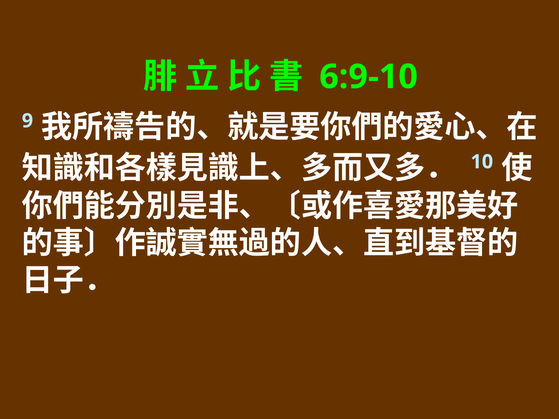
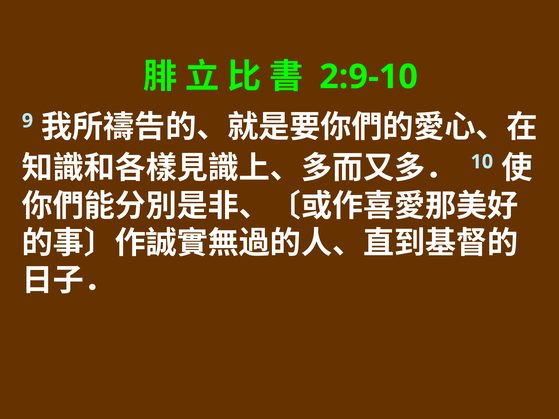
6:9-10: 6:9-10 -> 2:9-10 (369, 77)
